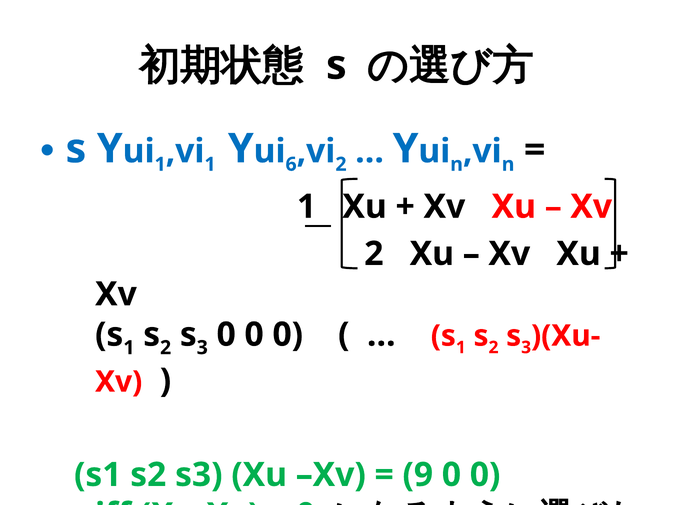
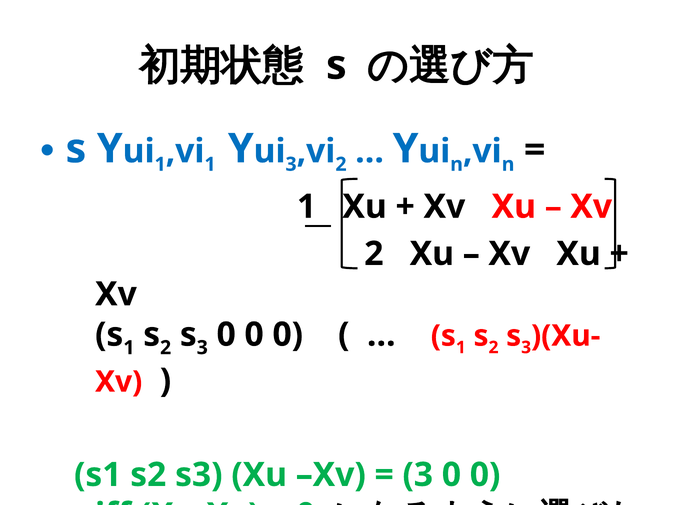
6: 6 -> 3 (291, 164)
9: 9 -> 3 (418, 475)
